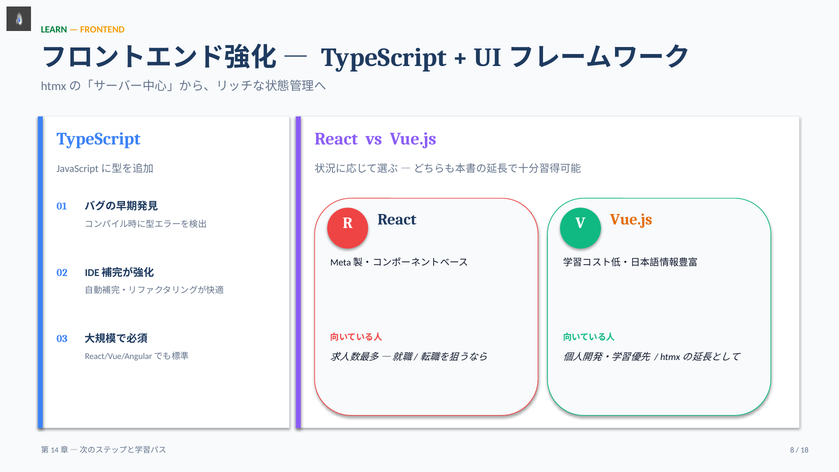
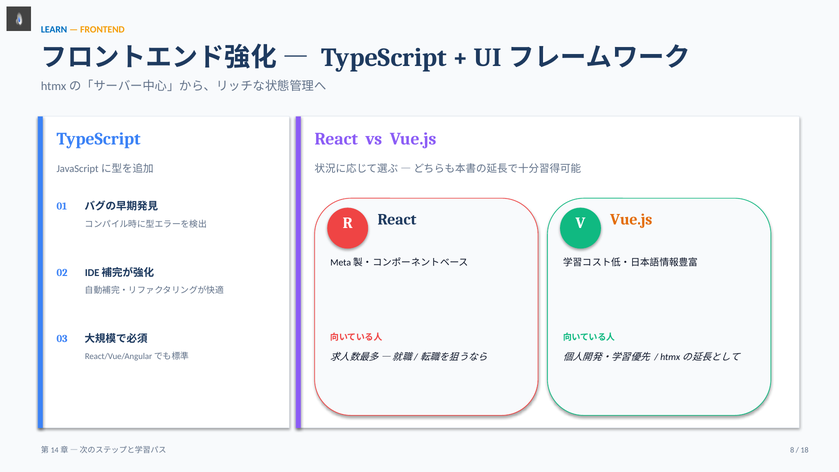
LEARN colour: green -> blue (54, 30)
